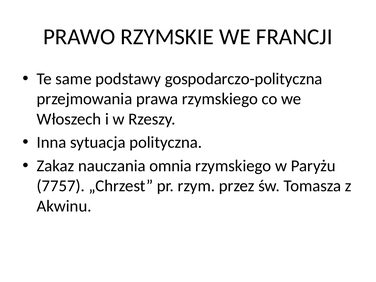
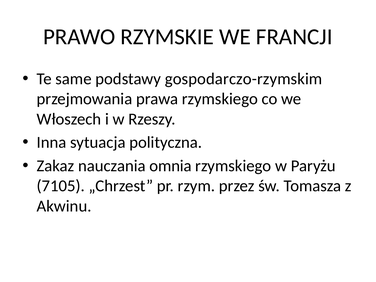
gospodarczo-polityczna: gospodarczo-polityczna -> gospodarczo-rzymskim (244, 79)
7757: 7757 -> 7105 (61, 186)
